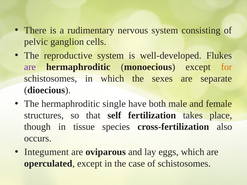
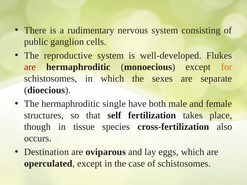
pelvic: pelvic -> public (36, 42)
are colour: purple -> red (30, 67)
Integument: Integument -> Destination (46, 152)
